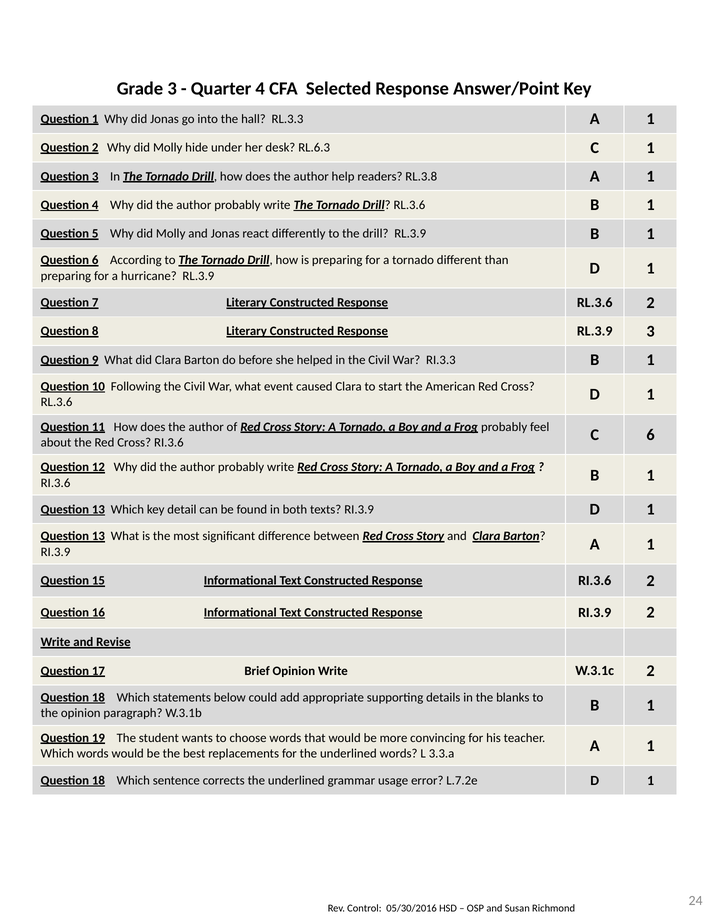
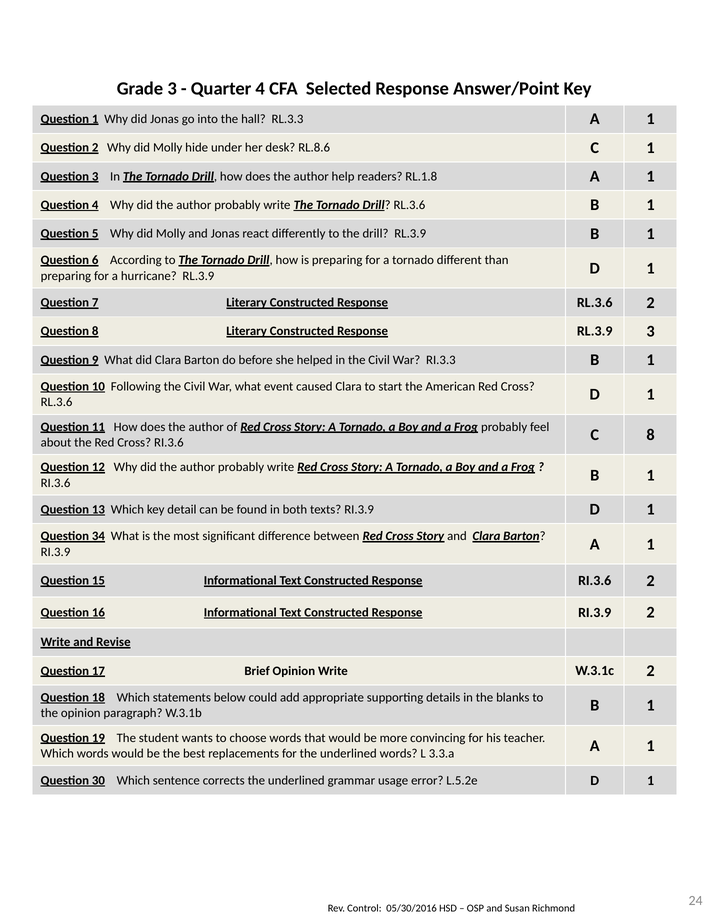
RL.6.3: RL.6.3 -> RL.8.6 (314, 148)
RL.3.8: RL.3.8 -> RL.1.8 (421, 176)
C 6: 6 -> 8 (651, 435)
13: 13 -> 34 (98, 536)
18: 18 -> 30 (98, 781)
L.7.2e: L.7.2e -> L.5.2e (462, 781)
